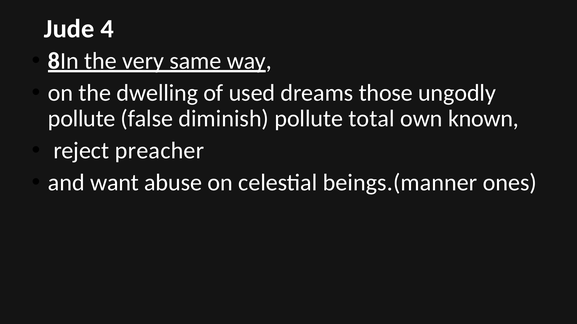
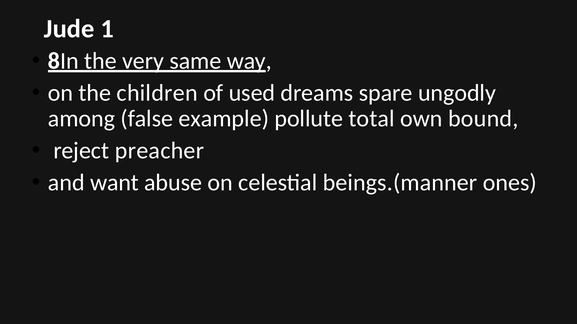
4: 4 -> 1 (107, 29)
dwelling: dwelling -> children (157, 93)
those: those -> spare (386, 93)
pollute: pollute -> among (82, 119)
diminish: diminish -> example (224, 119)
known: known -> bound (483, 119)
